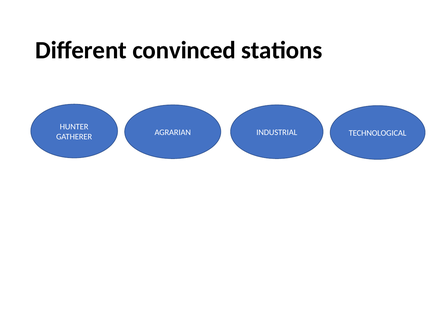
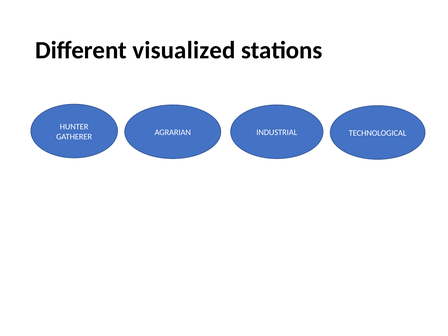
convinced: convinced -> visualized (184, 50)
